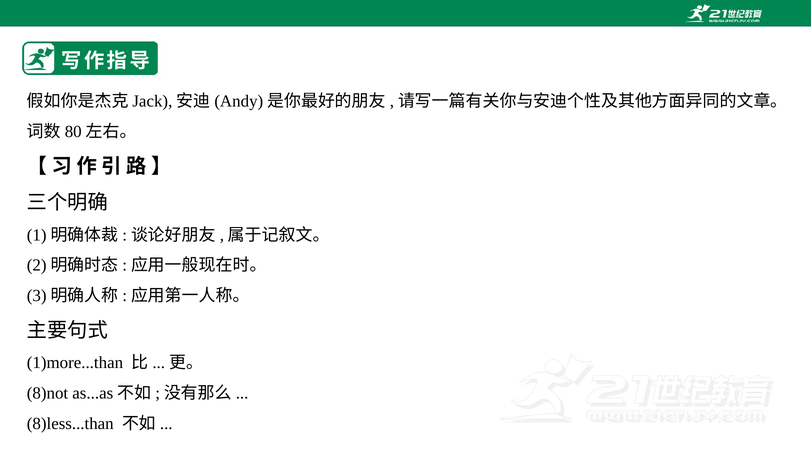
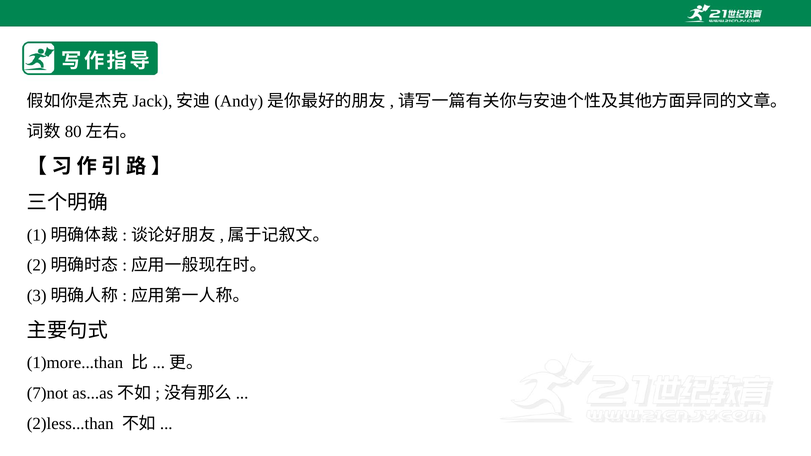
8)not: 8)not -> 7)not (47, 393)
8)less...than: 8)less...than -> 2)less...than (70, 424)
